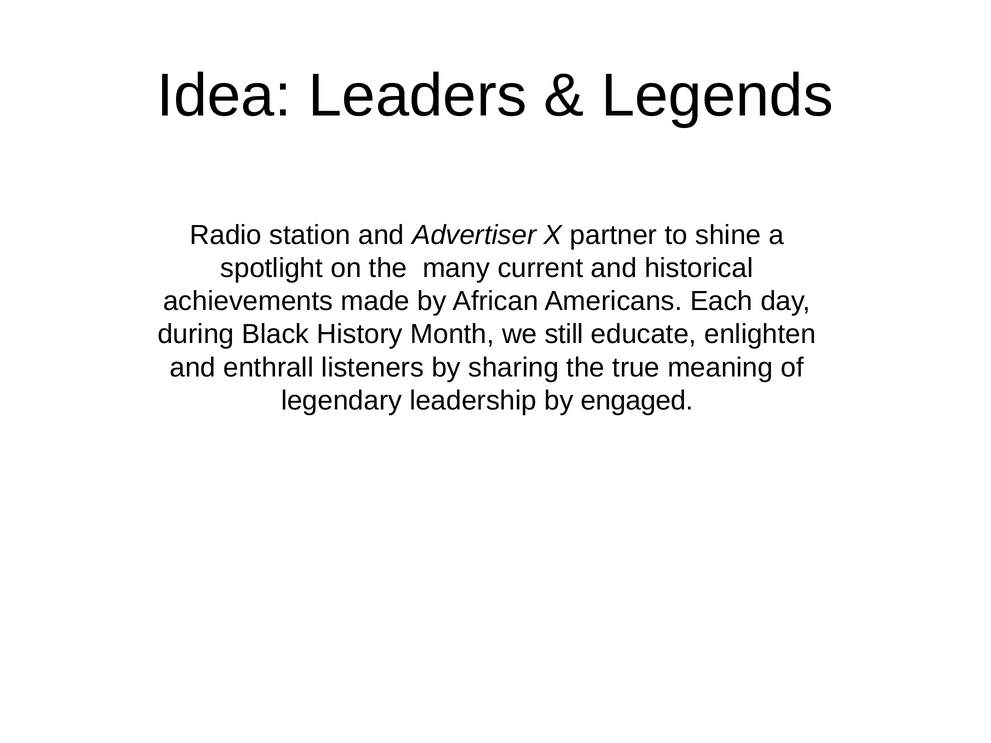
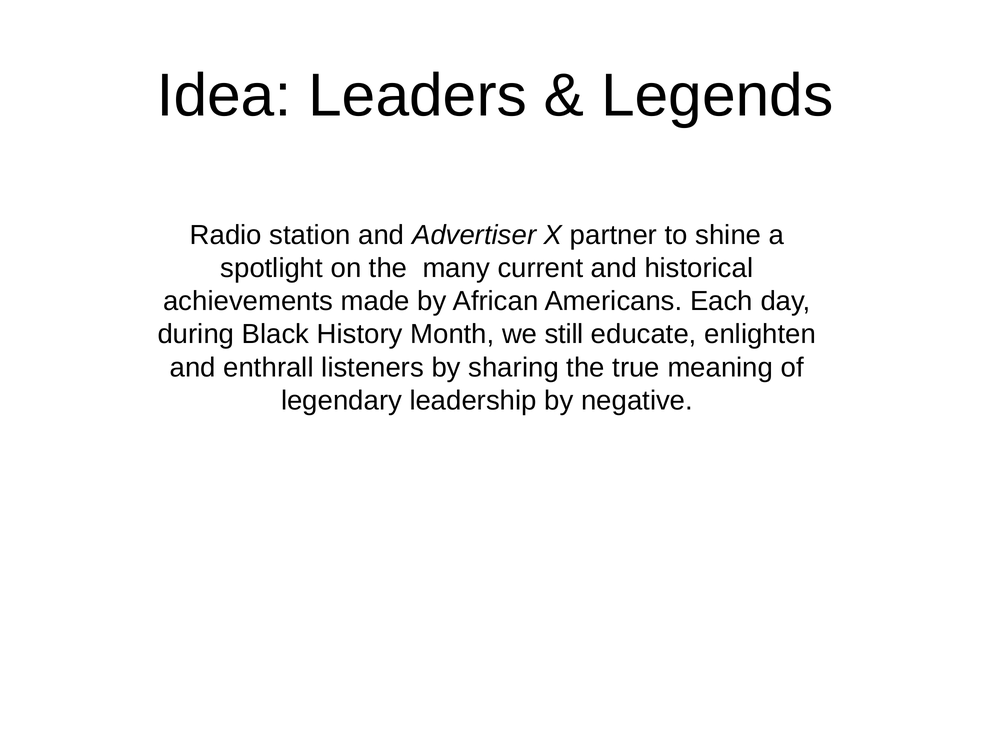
engaged: engaged -> negative (637, 401)
